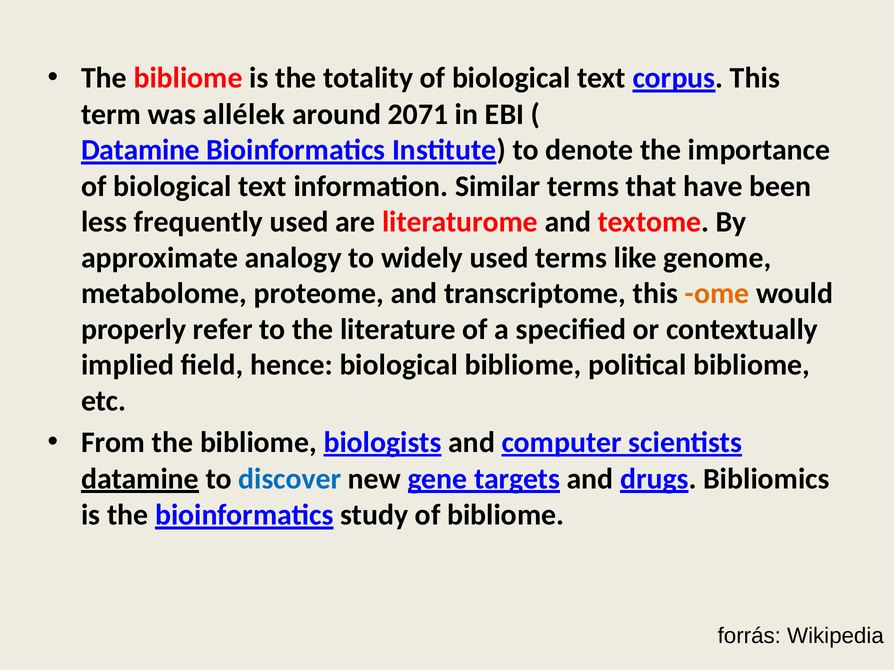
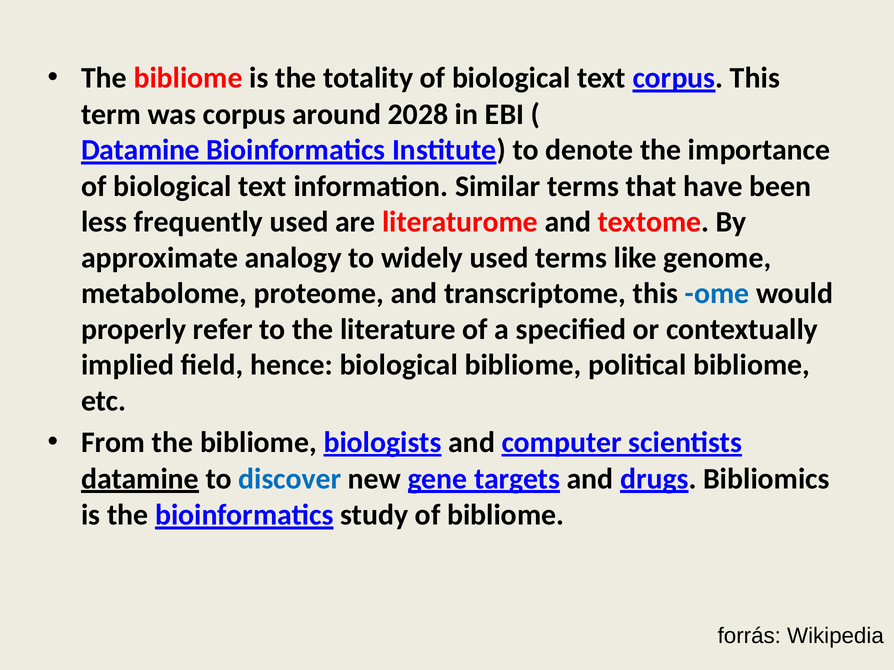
was allélek: allélek -> corpus (244, 114)
2071: 2071 -> 2028 (418, 114)
ome colour: orange -> blue (717, 294)
